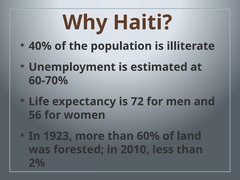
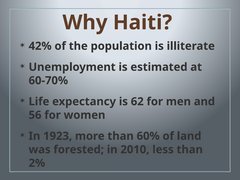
40%: 40% -> 42% (40, 46)
72: 72 -> 62 (137, 102)
